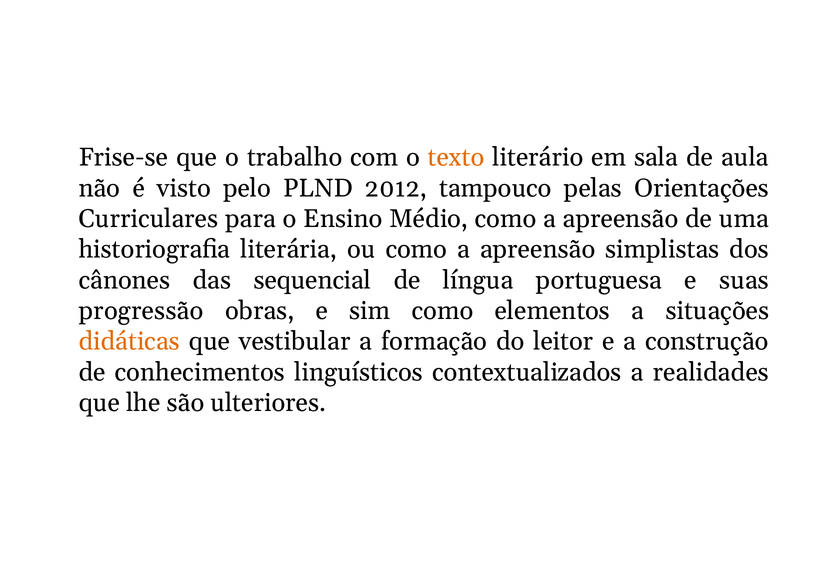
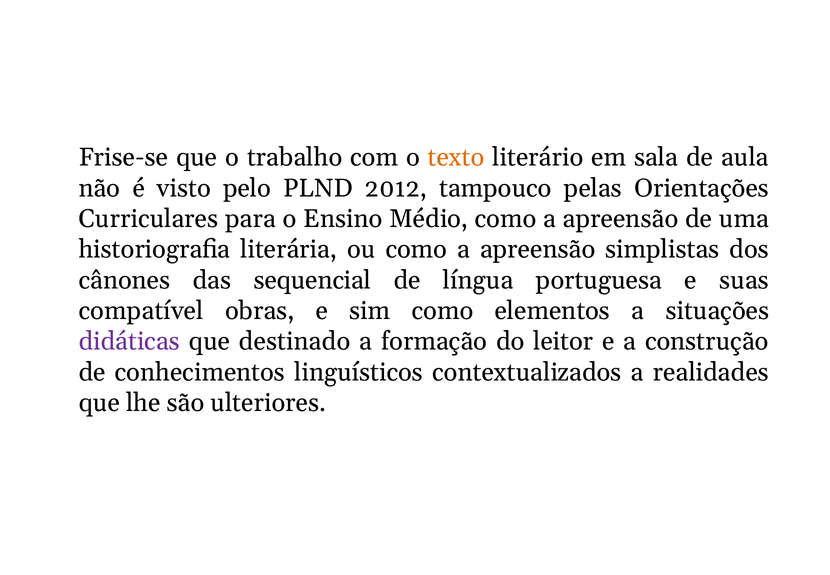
progressão: progressão -> compatível (141, 311)
didáticas colour: orange -> purple (129, 341)
vestibular: vestibular -> destinado (295, 341)
